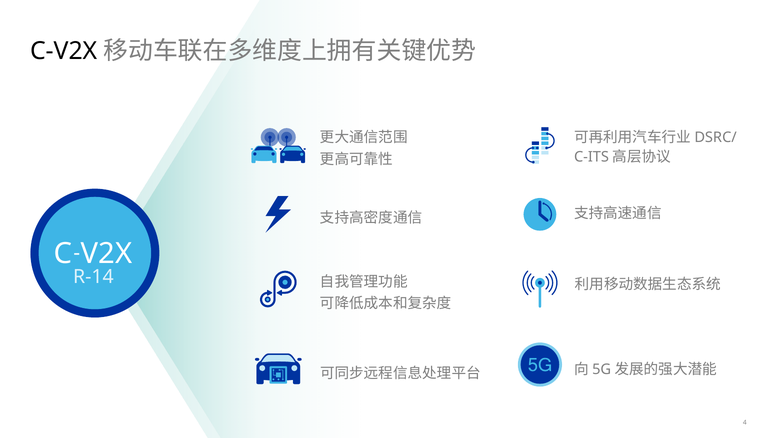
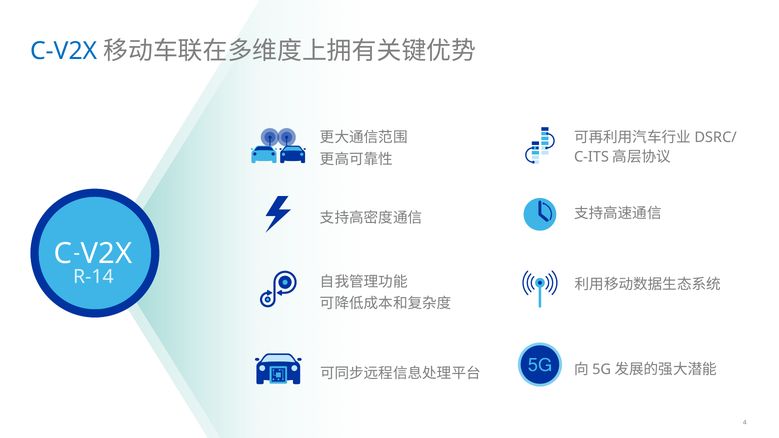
C-V2X colour: black -> blue (64, 51)
